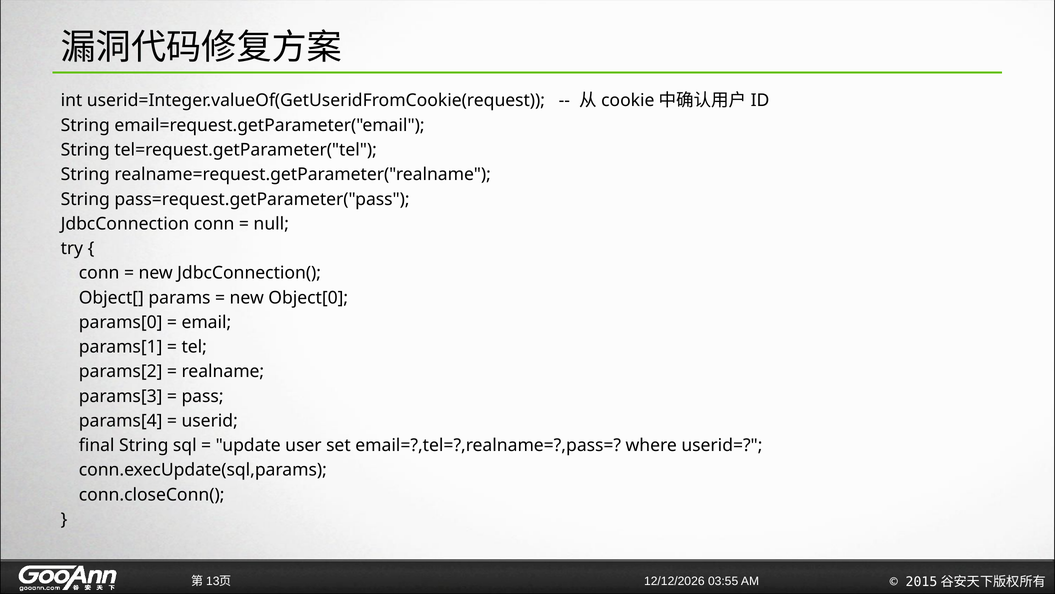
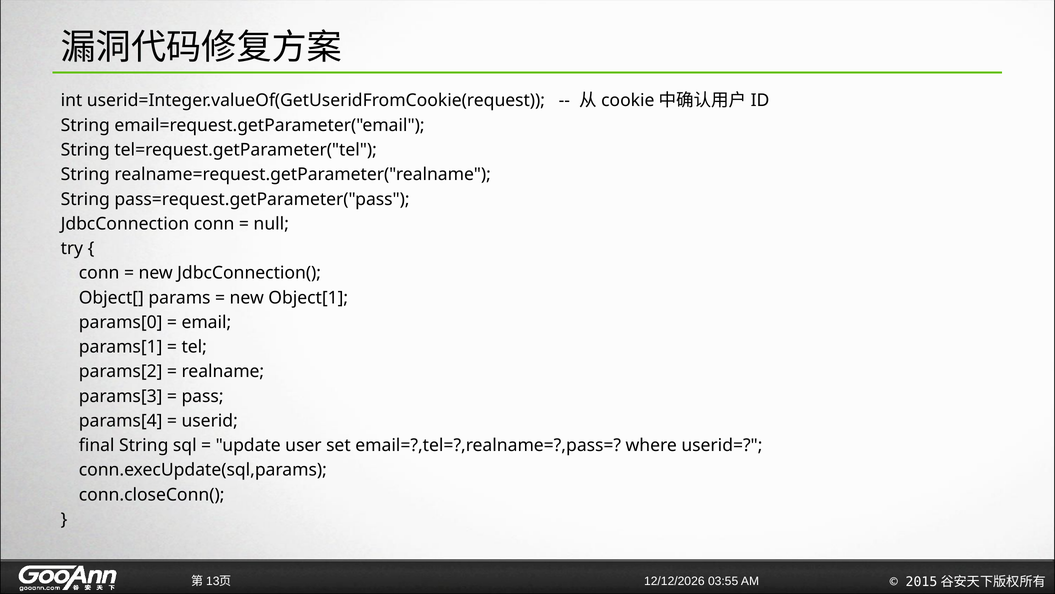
Object[0: Object[0 -> Object[1 (308, 297)
